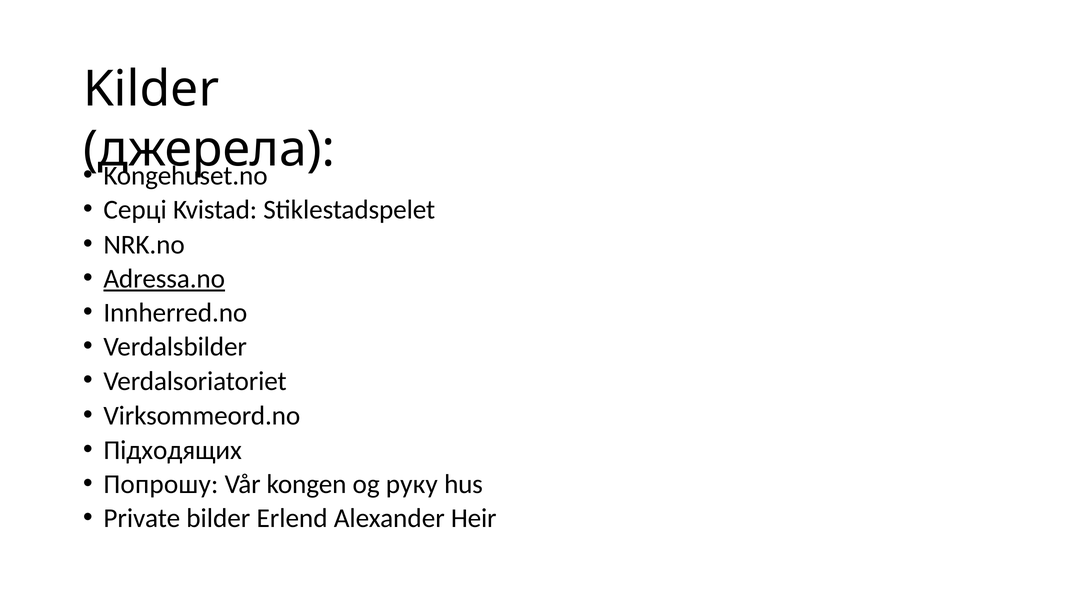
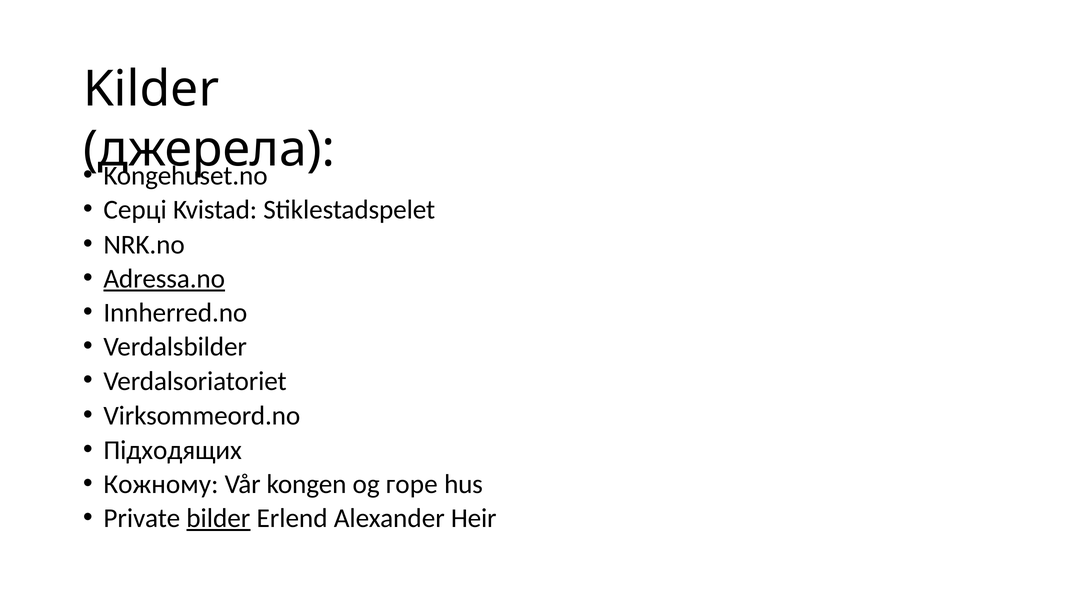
Попрошу: Попрошу -> Кожному (161, 484)
руку: руку -> горе (412, 484)
bilder underline: none -> present (218, 518)
